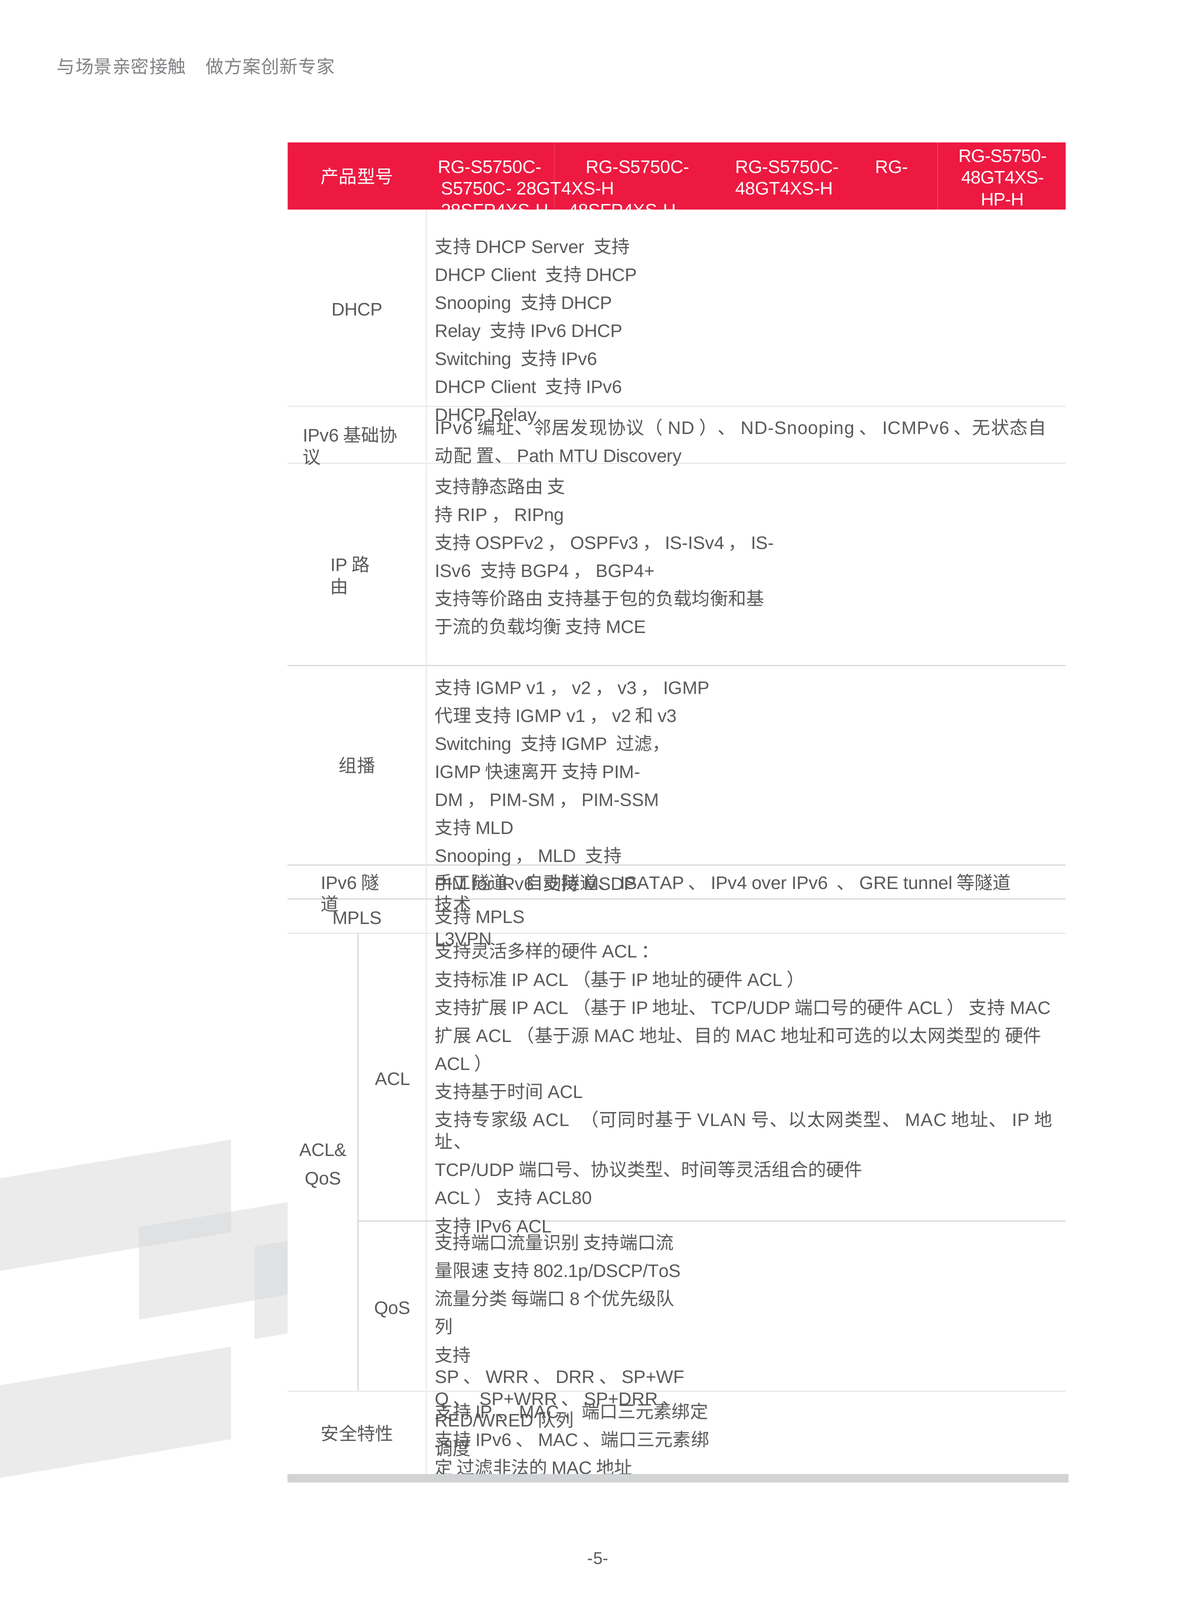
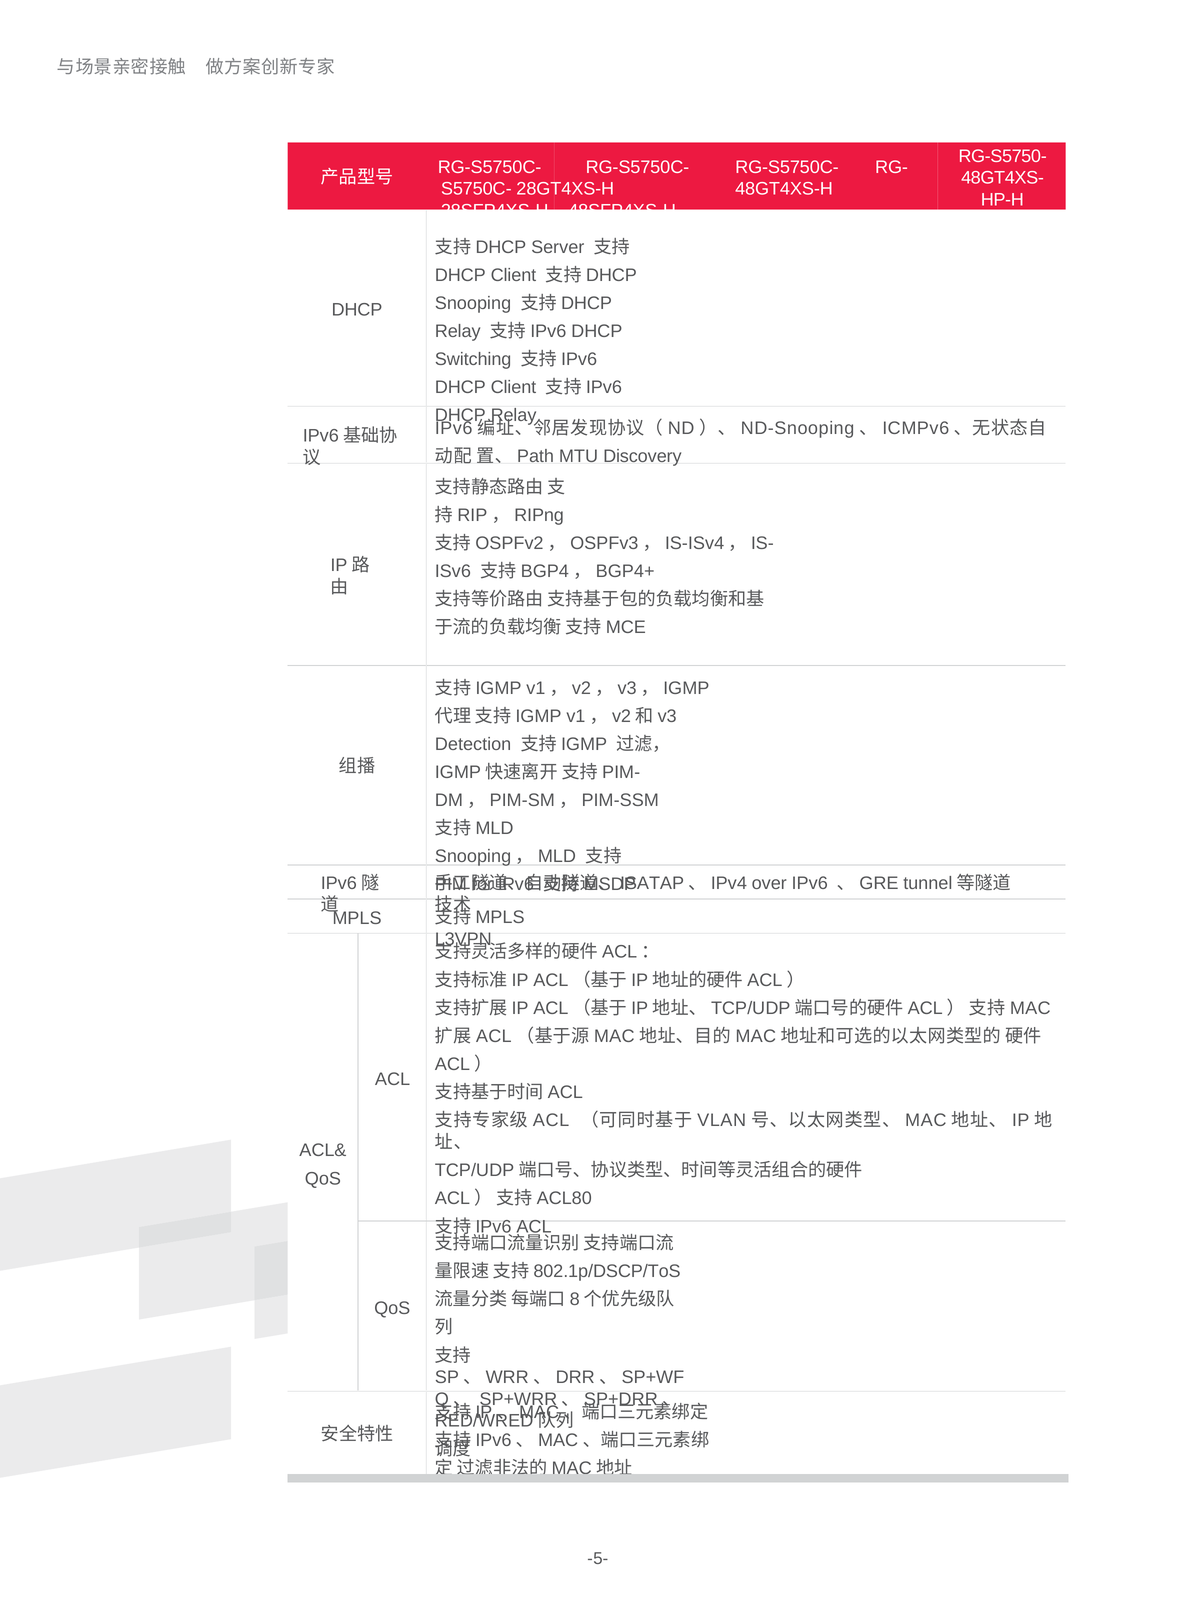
Switching: Switching -> Detection (473, 744)
